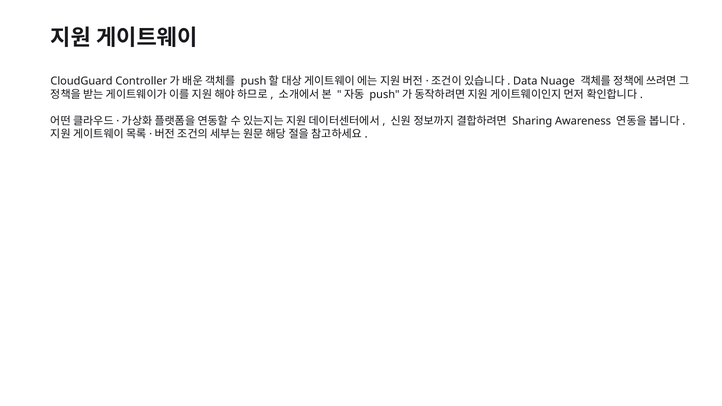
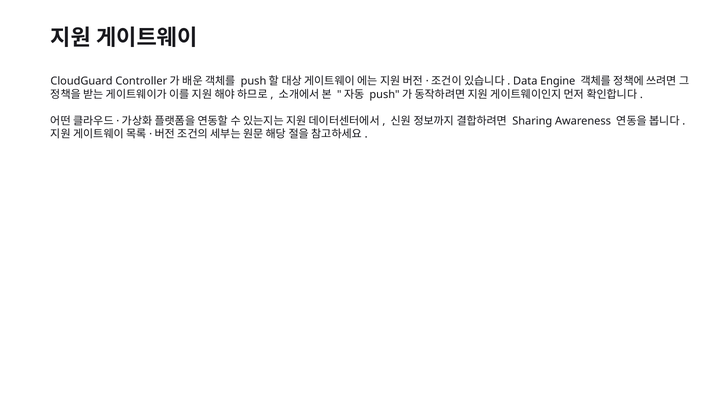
Nuage: Nuage -> Engine (558, 81)
